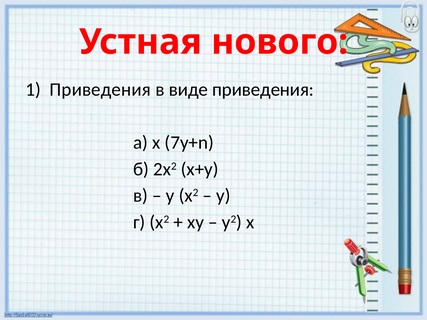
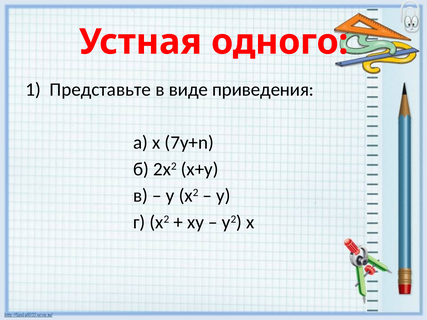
нового: нового -> одного (280, 42)
Приведения: Приведения -> Представьте (100, 90)
